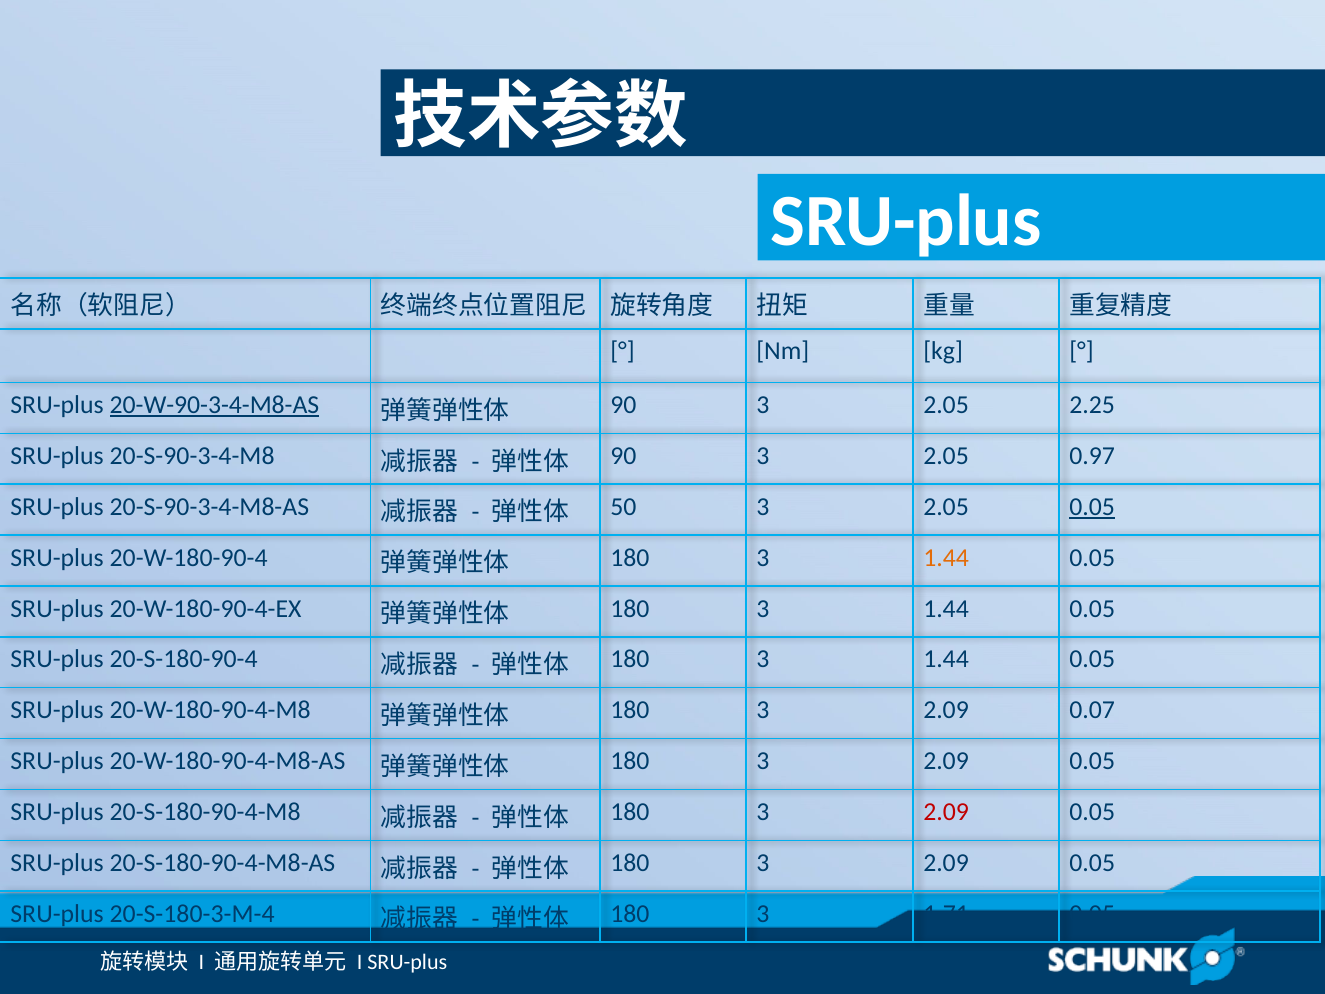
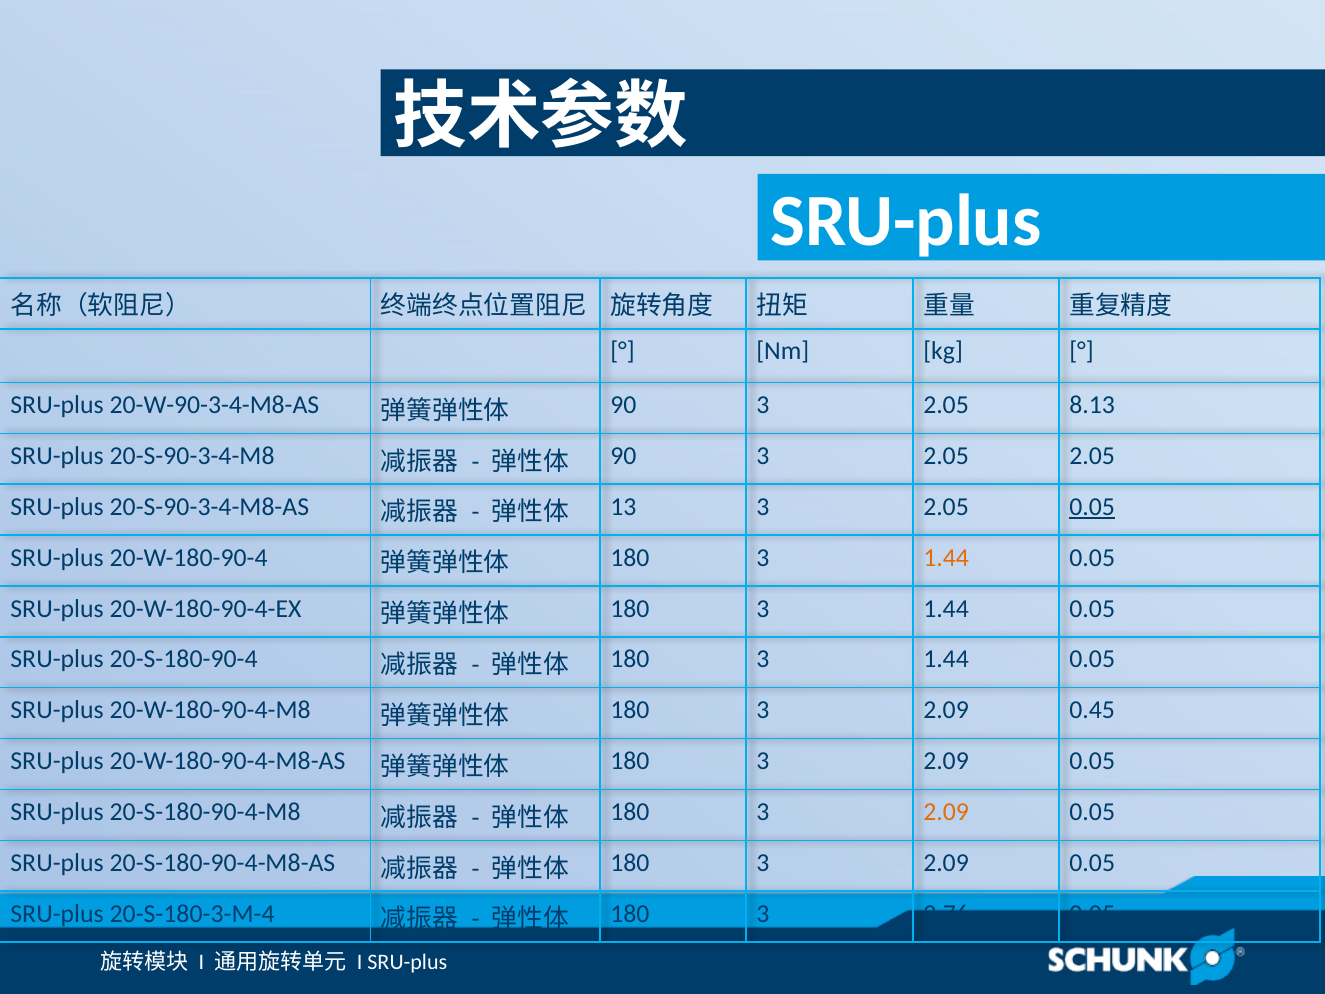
20-W-90-3-4-M8-AS underline: present -> none (214, 405)
2.25: 2.25 -> 8.13 (1092, 405)
2.05 0.97: 0.97 -> 2.05 (1092, 456)
50: 50 -> 13 (623, 507)
0.07: 0.07 -> 0.45 (1092, 710)
2.09 colour: red -> orange (946, 812)
1.71: 1.71 -> 2.76 (946, 914)
